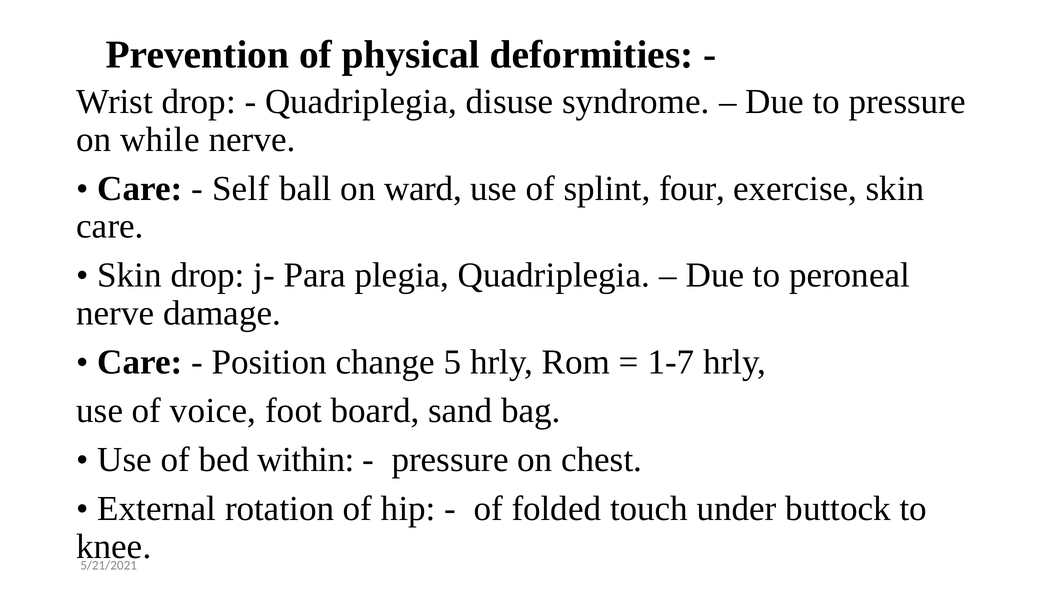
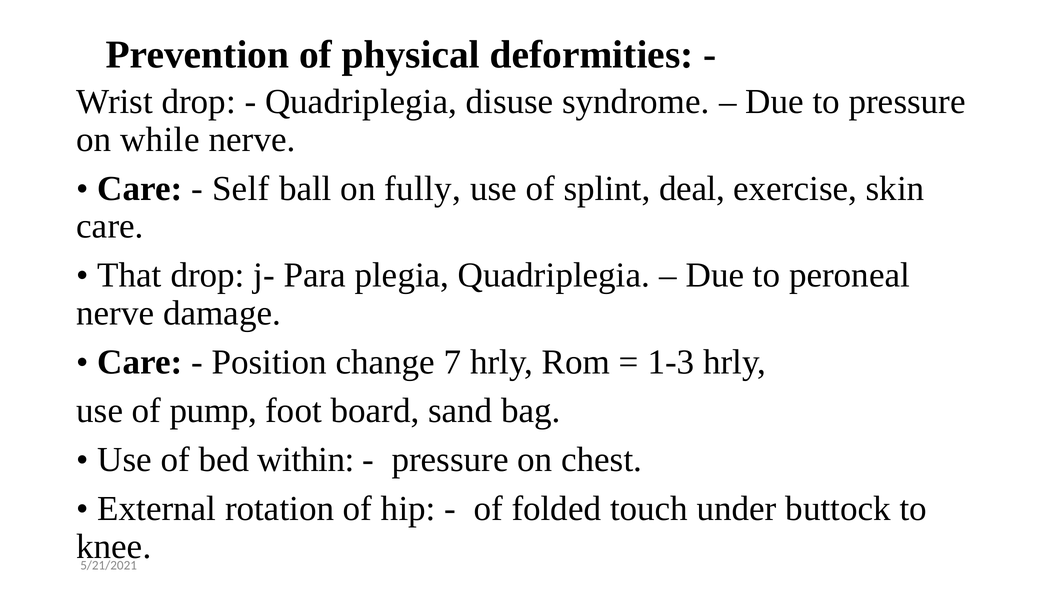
ward: ward -> fully (423, 189)
four: four -> deal (692, 189)
Skin: Skin -> That (130, 275)
5: 5 -> 7 (453, 362)
1-7: 1-7 -> 1-3 (671, 362)
voice: voice -> pump (213, 411)
